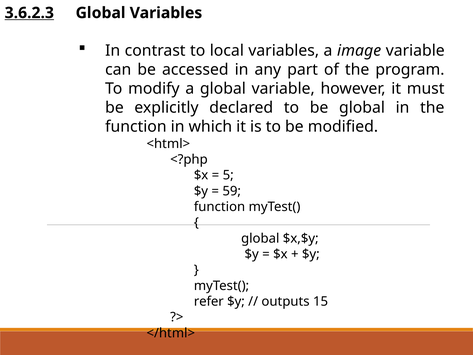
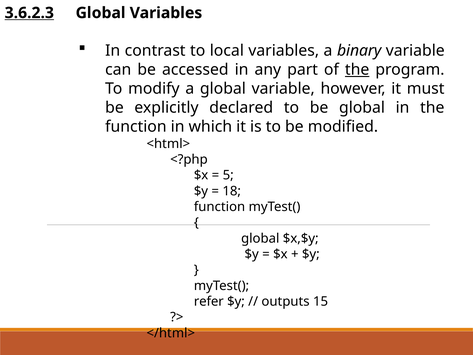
image: image -> binary (359, 51)
the underline: none -> present (357, 70)
59: 59 -> 18 (232, 191)
